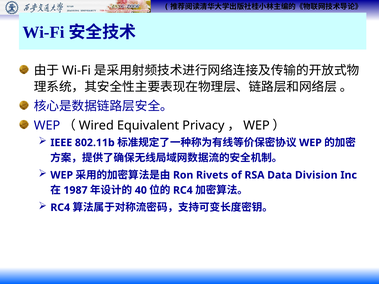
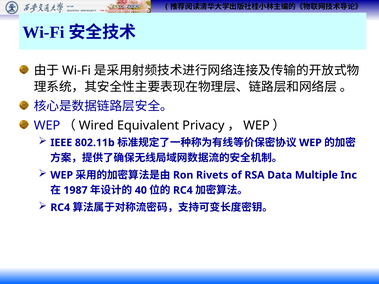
Division: Division -> Multiple (316, 175)
